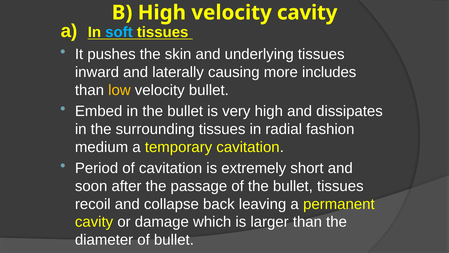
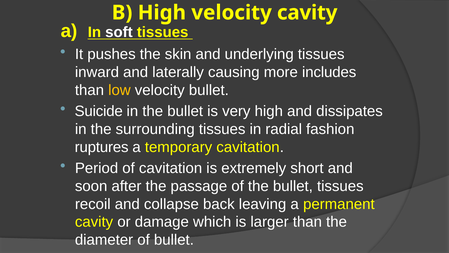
soft colour: light blue -> white (119, 32)
Embed: Embed -> Suicide (99, 111)
medium: medium -> ruptures (102, 147)
